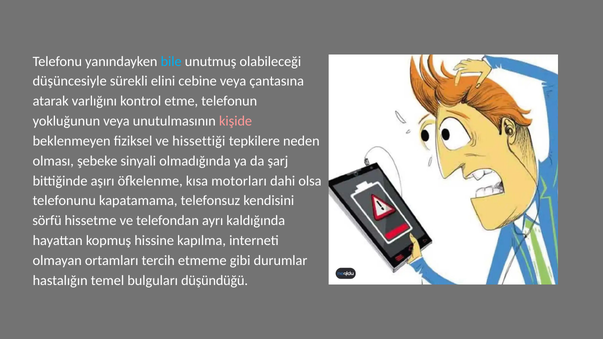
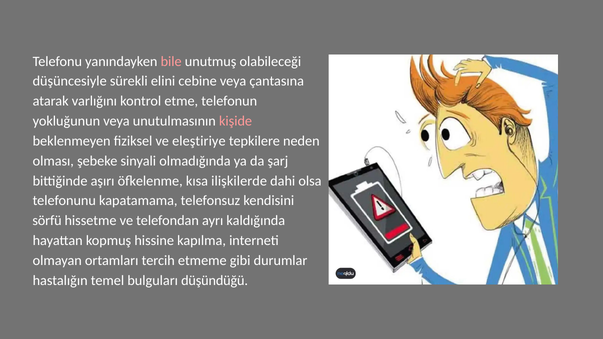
bile colour: light blue -> pink (171, 61)
hissettiği: hissettiği -> eleştiriye (199, 141)
motorları: motorları -> ilişkilerde (239, 181)
